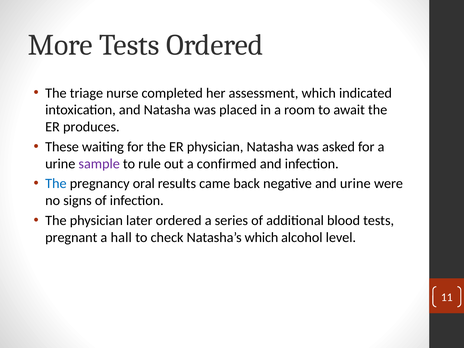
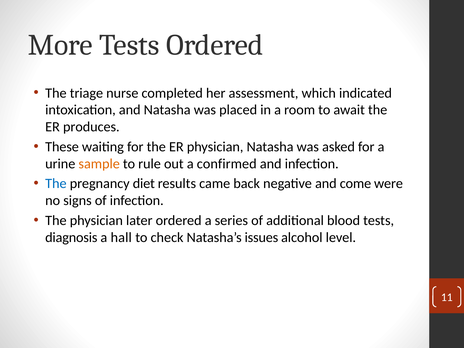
sample colour: purple -> orange (99, 164)
oral: oral -> diet (144, 184)
and urine: urine -> come (355, 184)
pregnant: pregnant -> diagnosis (71, 237)
Natasha’s which: which -> issues (261, 237)
